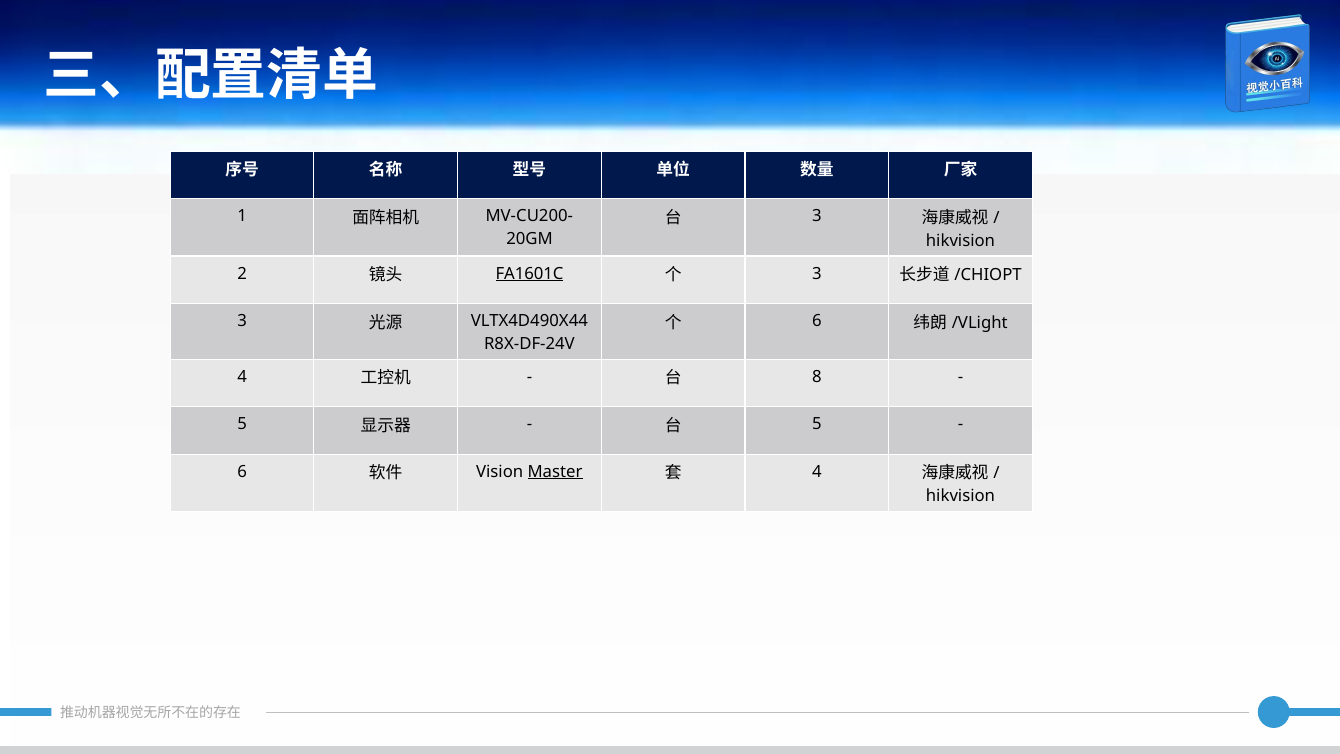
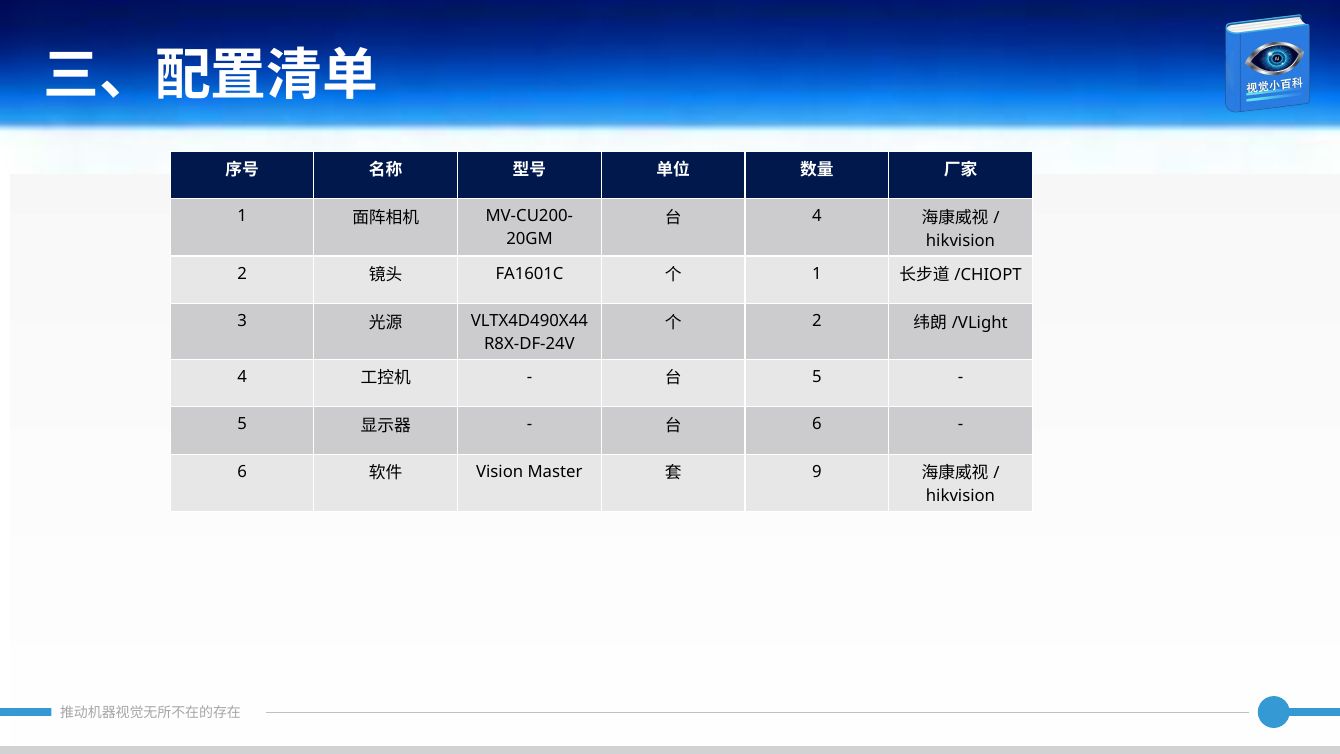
3: 3 -> 4 (817, 216)
FA1601C underline: present -> none (529, 273)
3: 3 -> 1 (817, 273)
6: 6 -> 2 (817, 321)
8: 8 -> 5 (817, 377)
5: 5 -> 6 (817, 424)
Master underline: present -> none (555, 472)
4: 4 -> 9 (817, 472)
